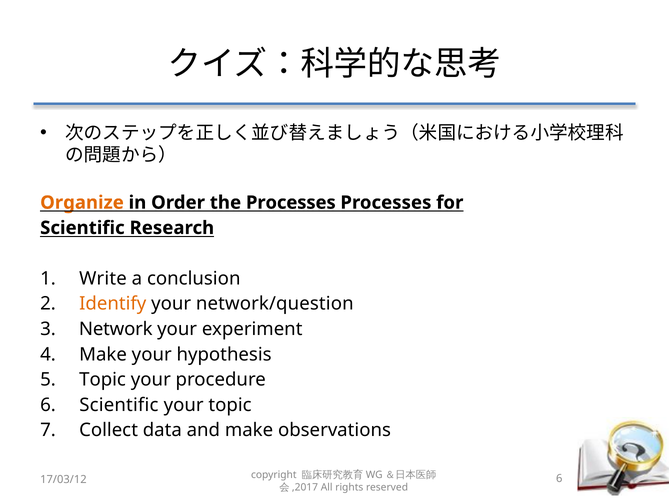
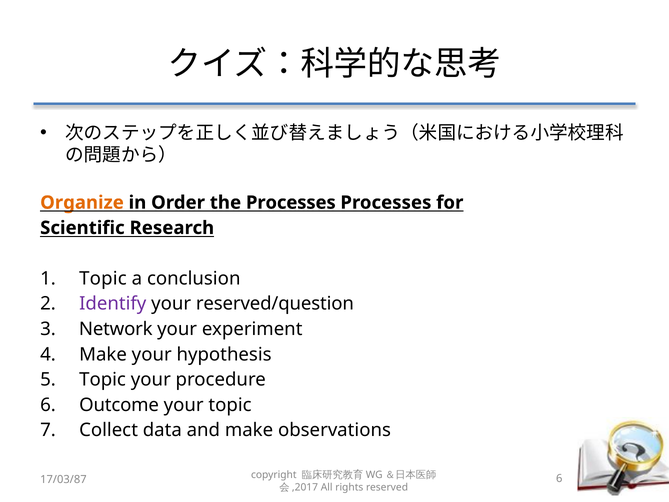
Write: Write -> Topic (103, 278)
Identify colour: orange -> purple (113, 304)
network/question: network/question -> reserved/question (275, 304)
6 Scientific: Scientific -> Outcome (119, 405)
17/03/12: 17/03/12 -> 17/03/87 (63, 479)
